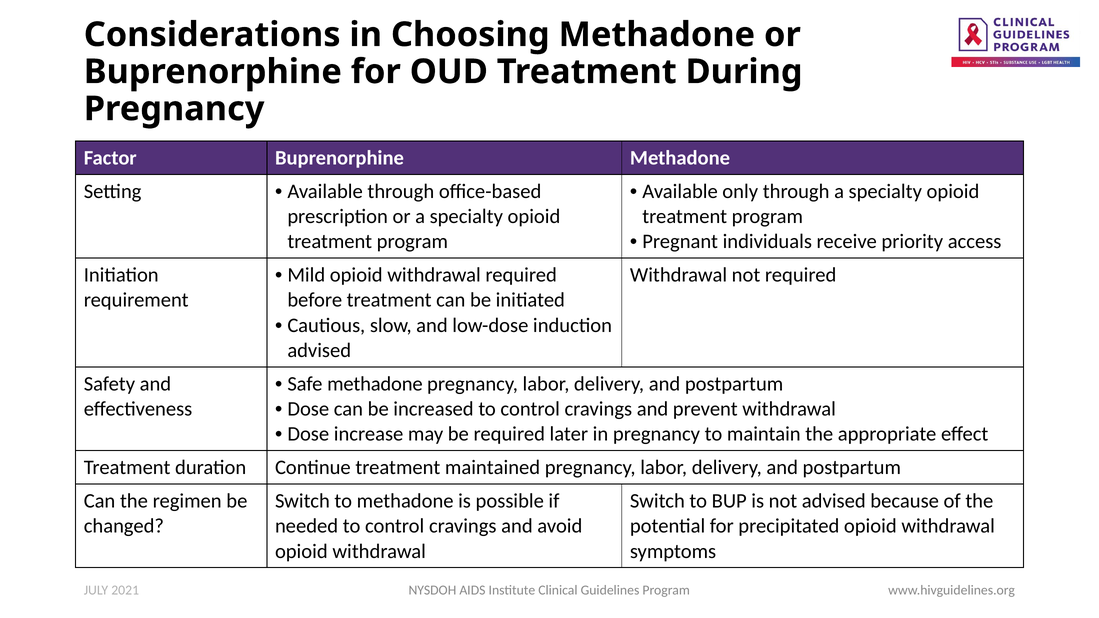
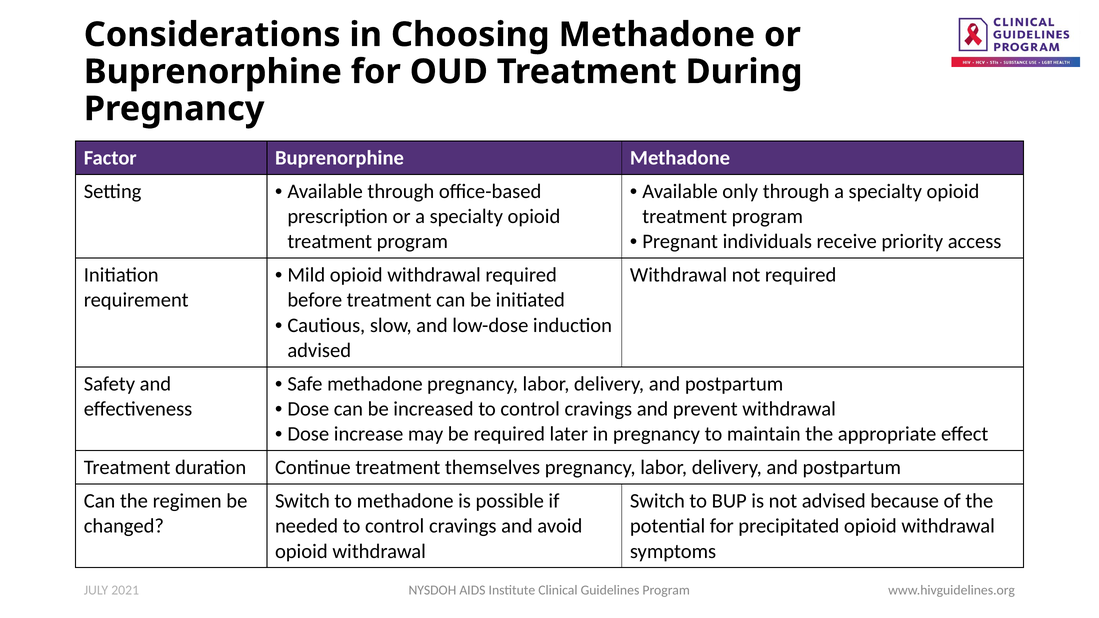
maintained: maintained -> themselves (493, 468)
